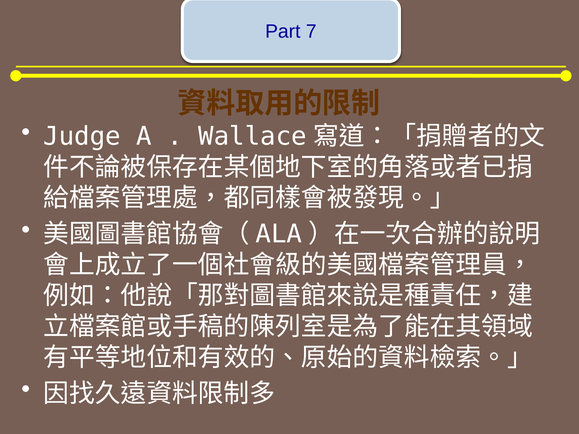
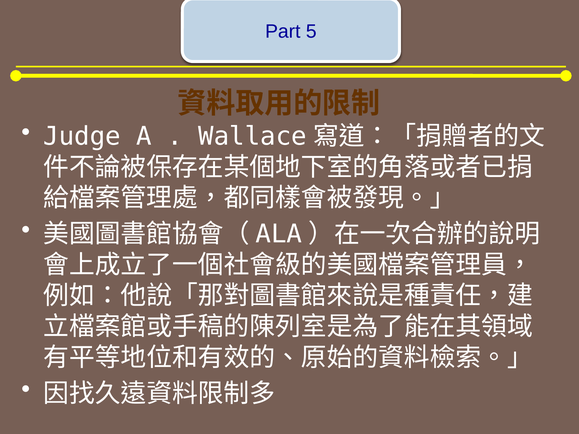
7: 7 -> 5 (311, 32)
